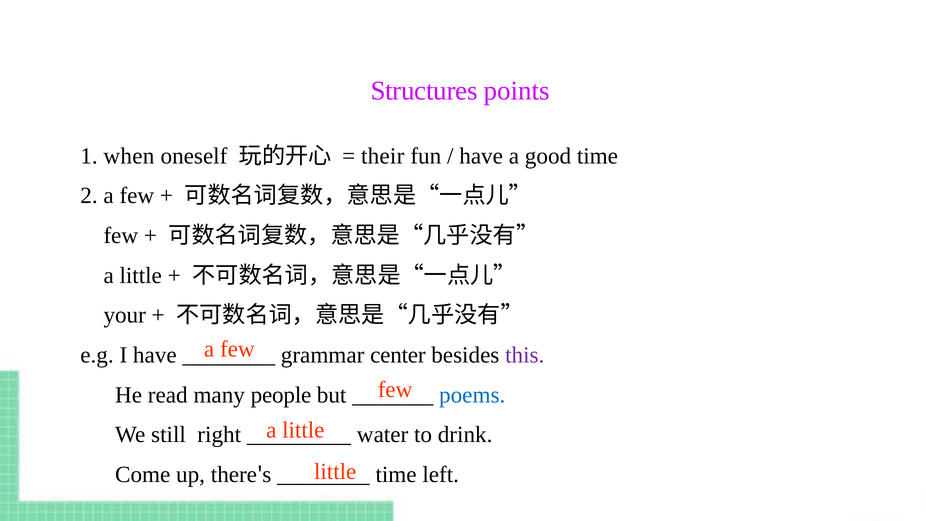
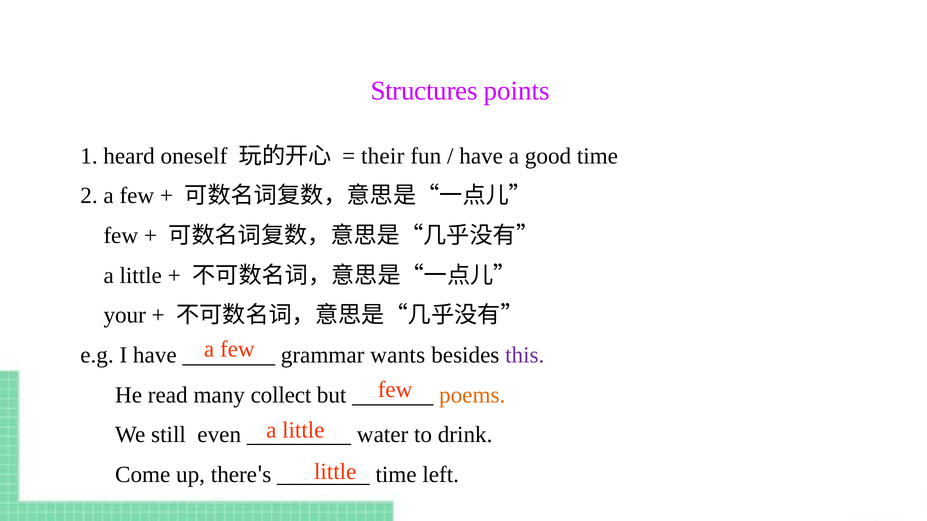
when: when -> heard (129, 156)
center: center -> wants (398, 355)
people: people -> collect (281, 395)
poems colour: blue -> orange (472, 395)
right: right -> even (219, 435)
